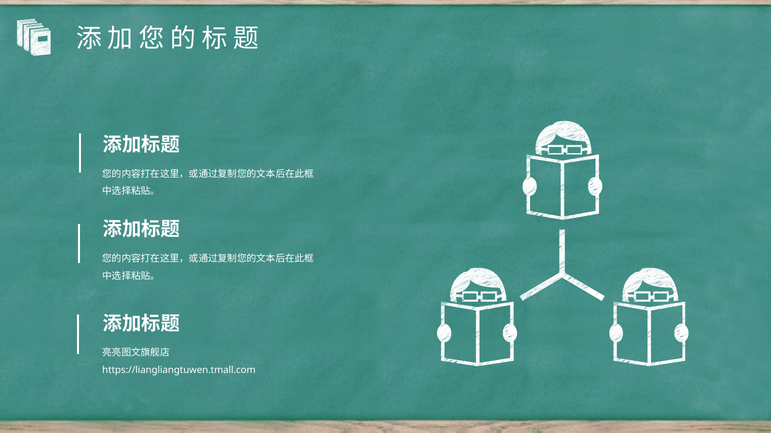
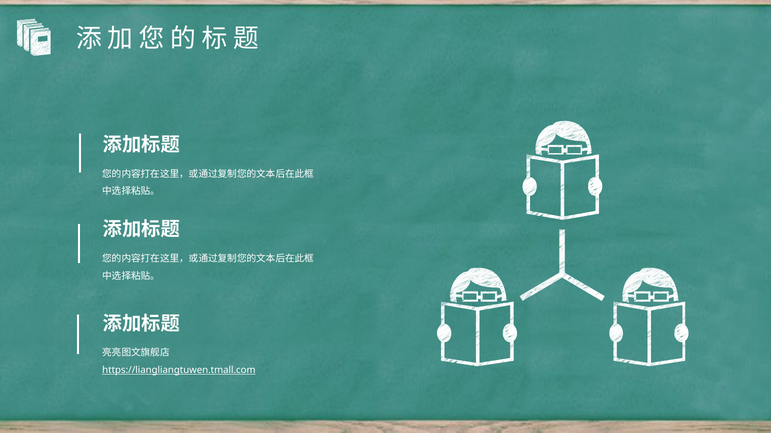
https://liangliangtuwen.tmall.com underline: none -> present (179, 371)
